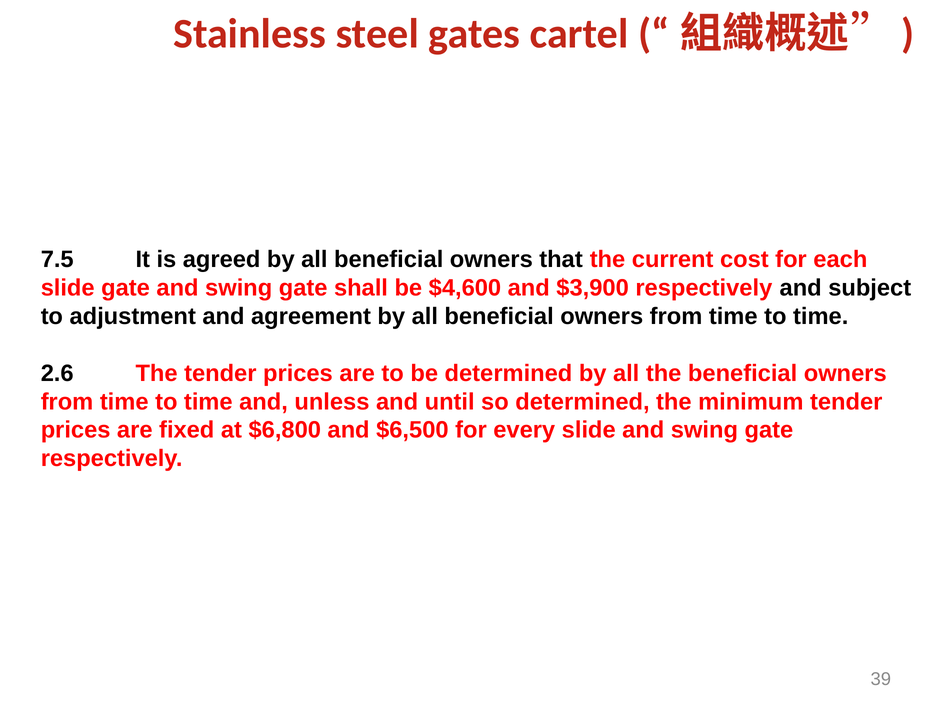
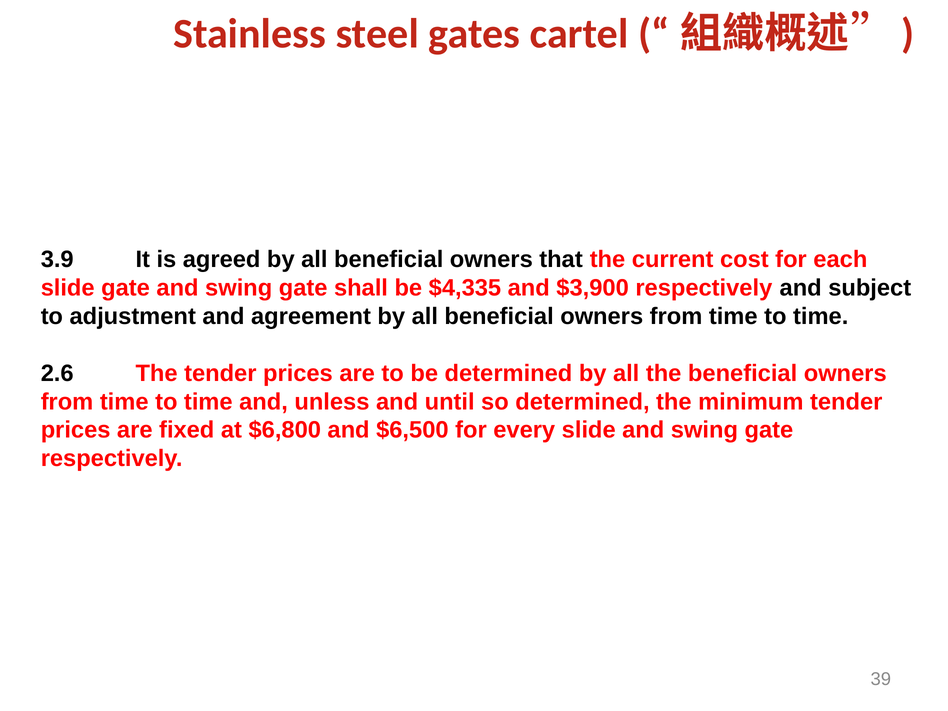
7.5: 7.5 -> 3.9 (57, 259)
$4,600: $4,600 -> $4,335 (465, 288)
